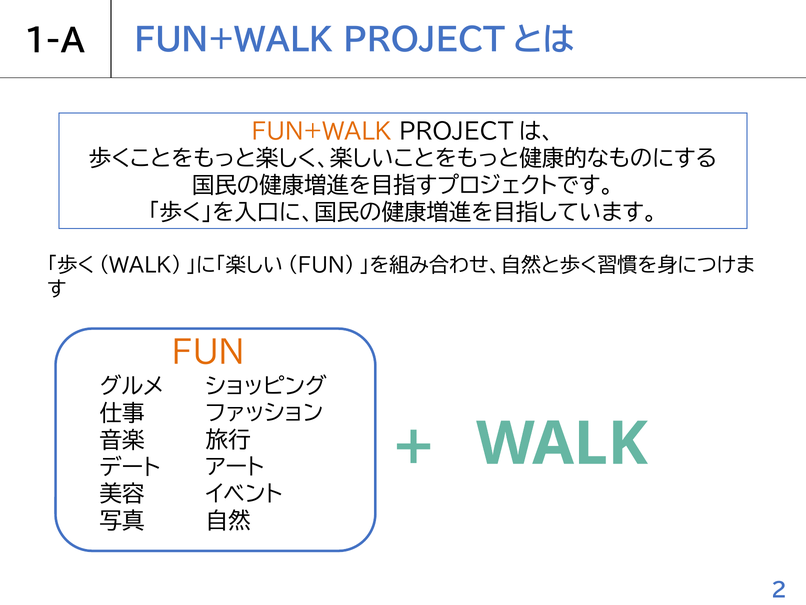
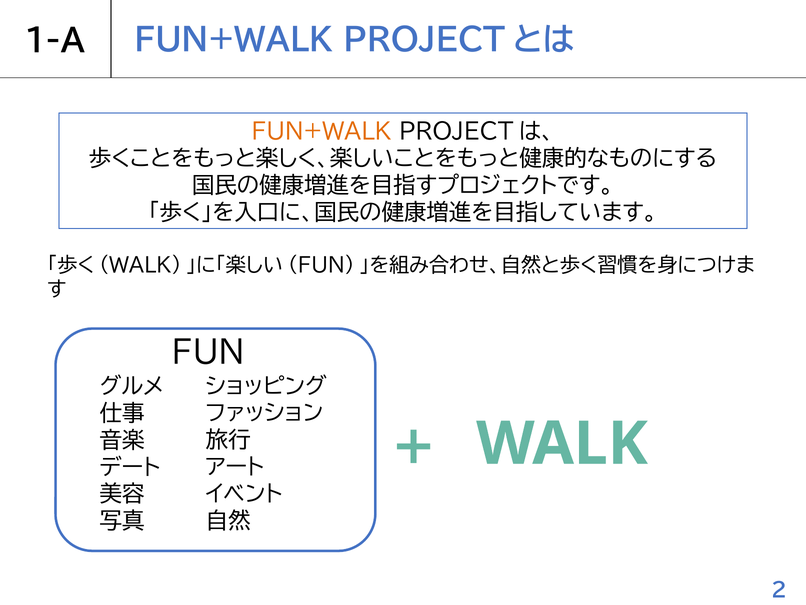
FUN colour: orange -> black (208, 352)
